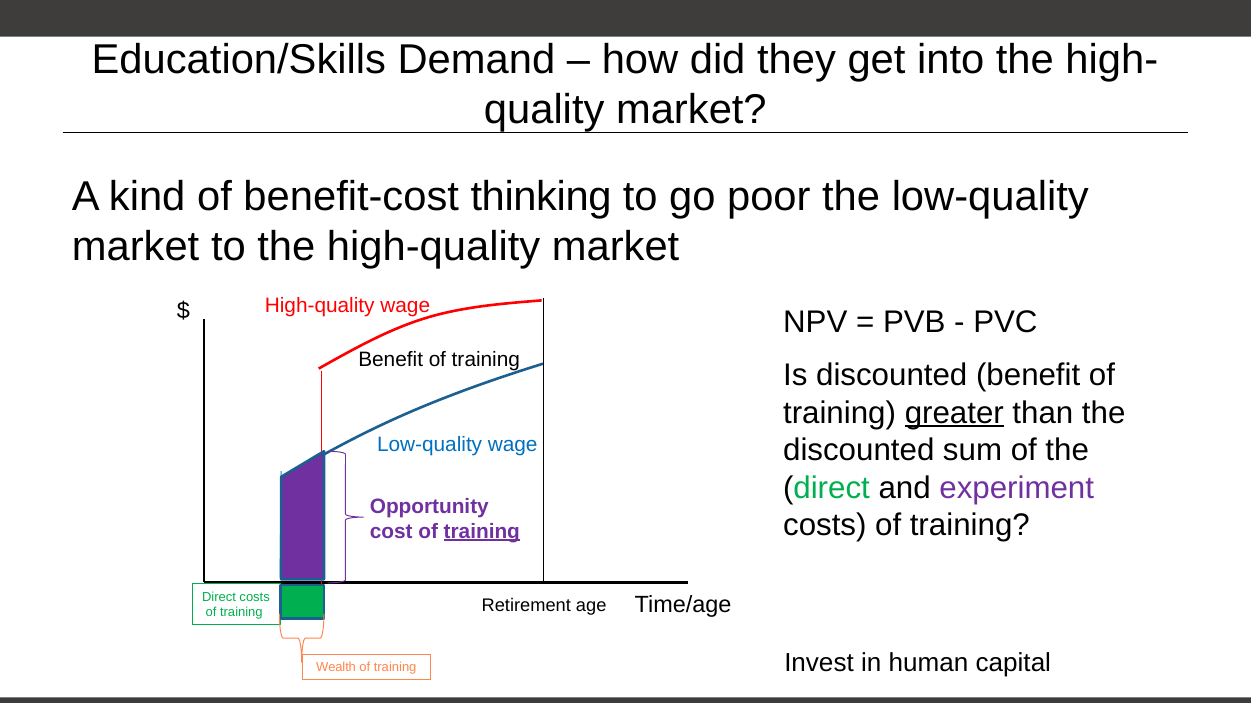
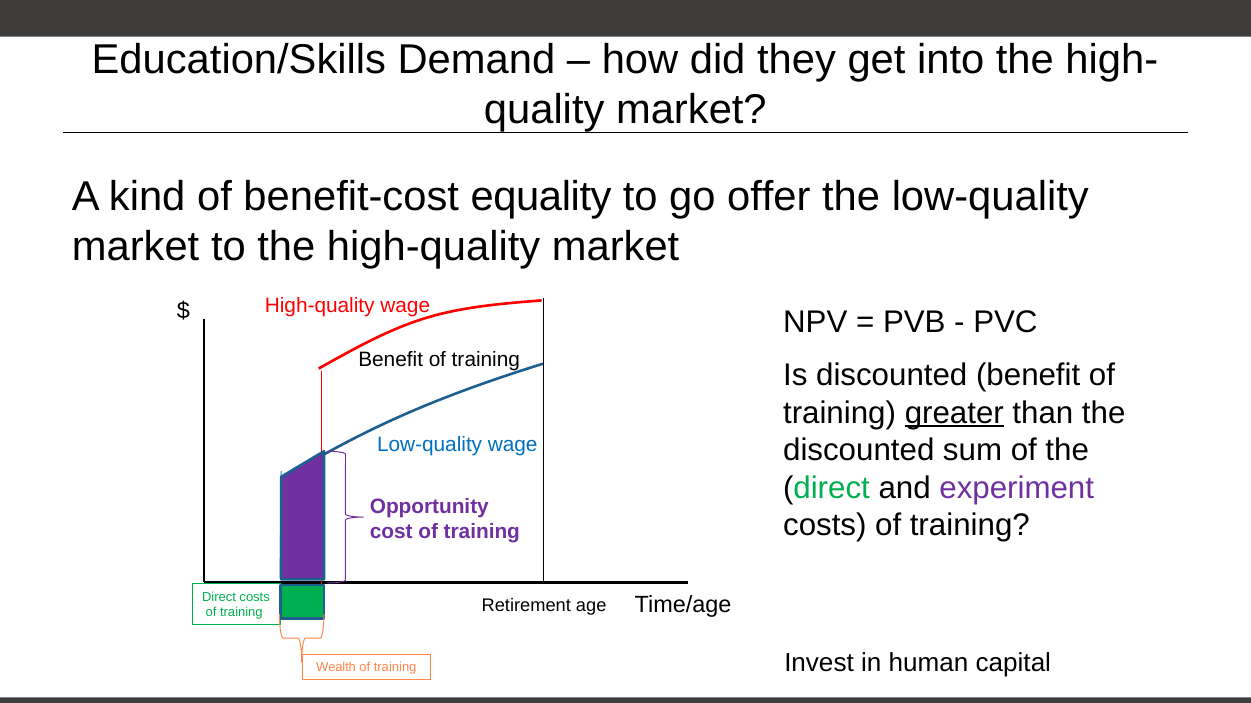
thinking: thinking -> equality (541, 197)
poor: poor -> offer (769, 197)
training underline: present -> none (482, 532)
